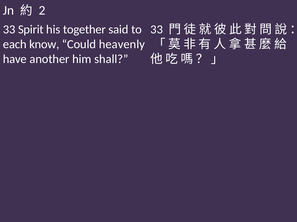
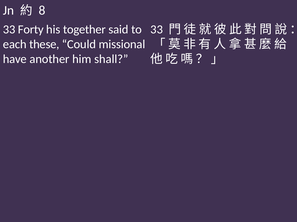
2: 2 -> 8 (42, 10)
Spirit: Spirit -> Forty (31, 30)
know: know -> these (44, 44)
heavenly: heavenly -> missional (122, 44)
